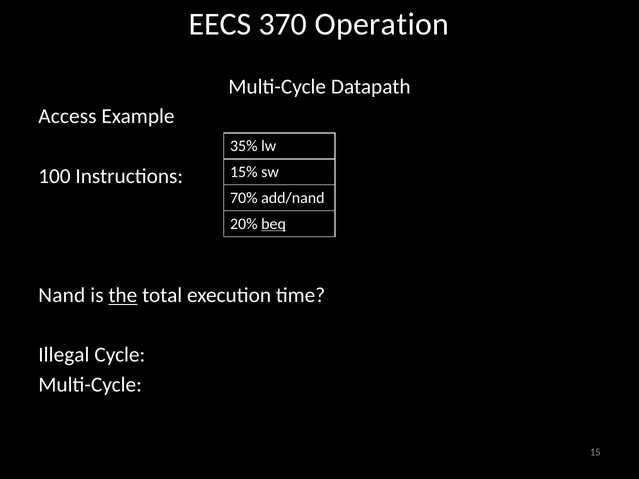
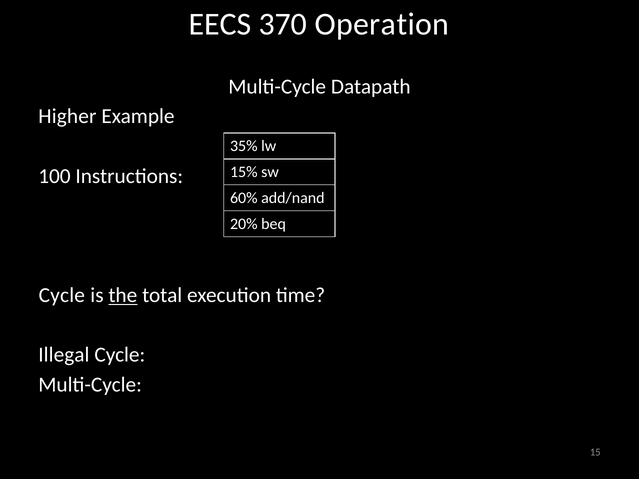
Access: Access -> Higher (67, 117)
70%: 70% -> 60% (244, 198)
beq underline: present -> none (274, 224)
Nand: Nand -> Cycle (62, 295)
